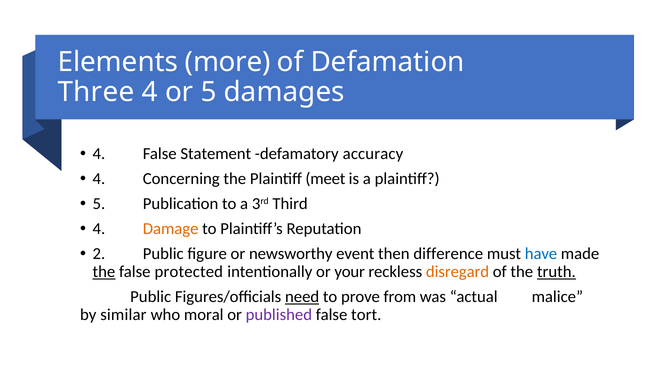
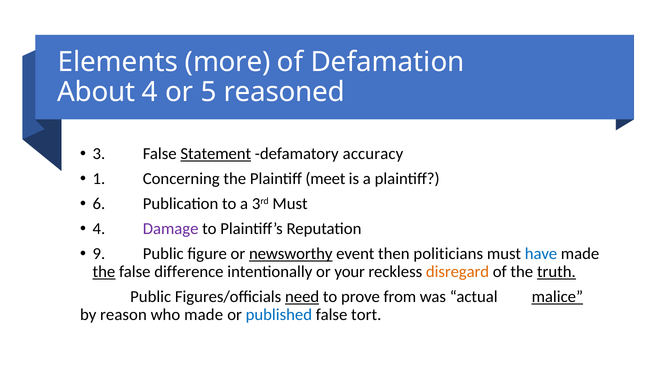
Three: Three -> About (96, 92)
damages: damages -> reasoned (284, 92)
4: 4 -> 3 (99, 154)
Statement underline: none -> present (216, 154)
4: 4 -> 1 (99, 179)
5: 5 -> 6 (99, 204)
3rd Third: Third -> Must (290, 204)
Damage colour: orange -> purple (171, 229)
2: 2 -> 9 (99, 254)
newsworthy underline: none -> present (291, 254)
difference: difference -> politicians (448, 254)
protected: protected -> difference (189, 272)
malice underline: none -> present (557, 297)
similar: similar -> reason (123, 315)
who moral: moral -> made (204, 315)
published colour: purple -> blue (279, 315)
